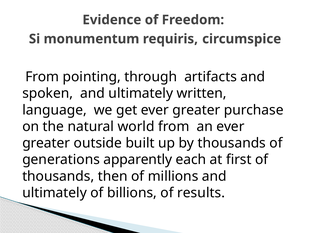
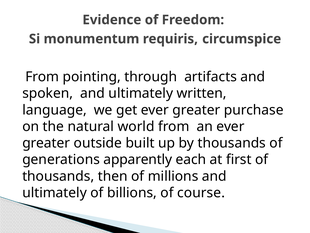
results: results -> course (201, 192)
